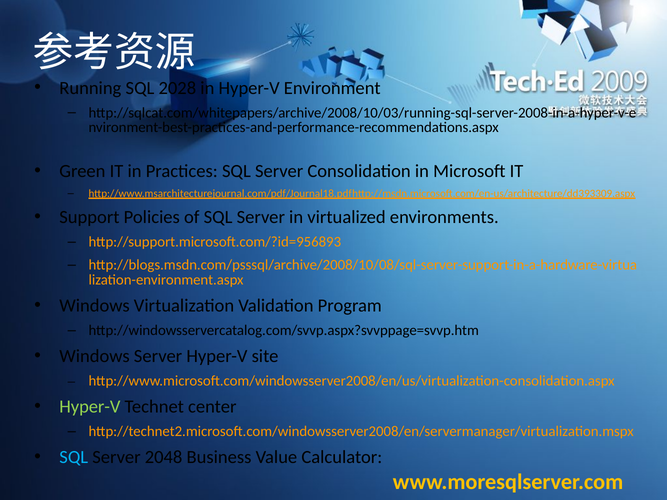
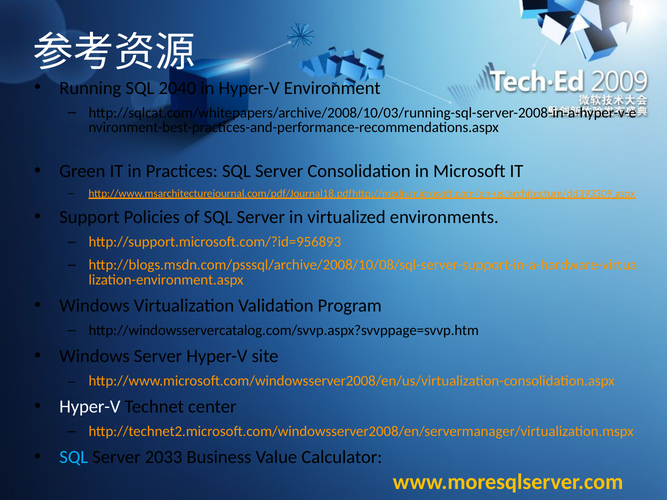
2028: 2028 -> 2040 (177, 88)
Hyper-V colour: light green -> white (90, 407)
2048: 2048 -> 2033 (164, 457)
